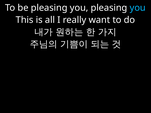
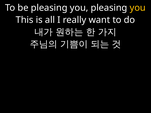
you colour: light blue -> yellow (138, 8)
